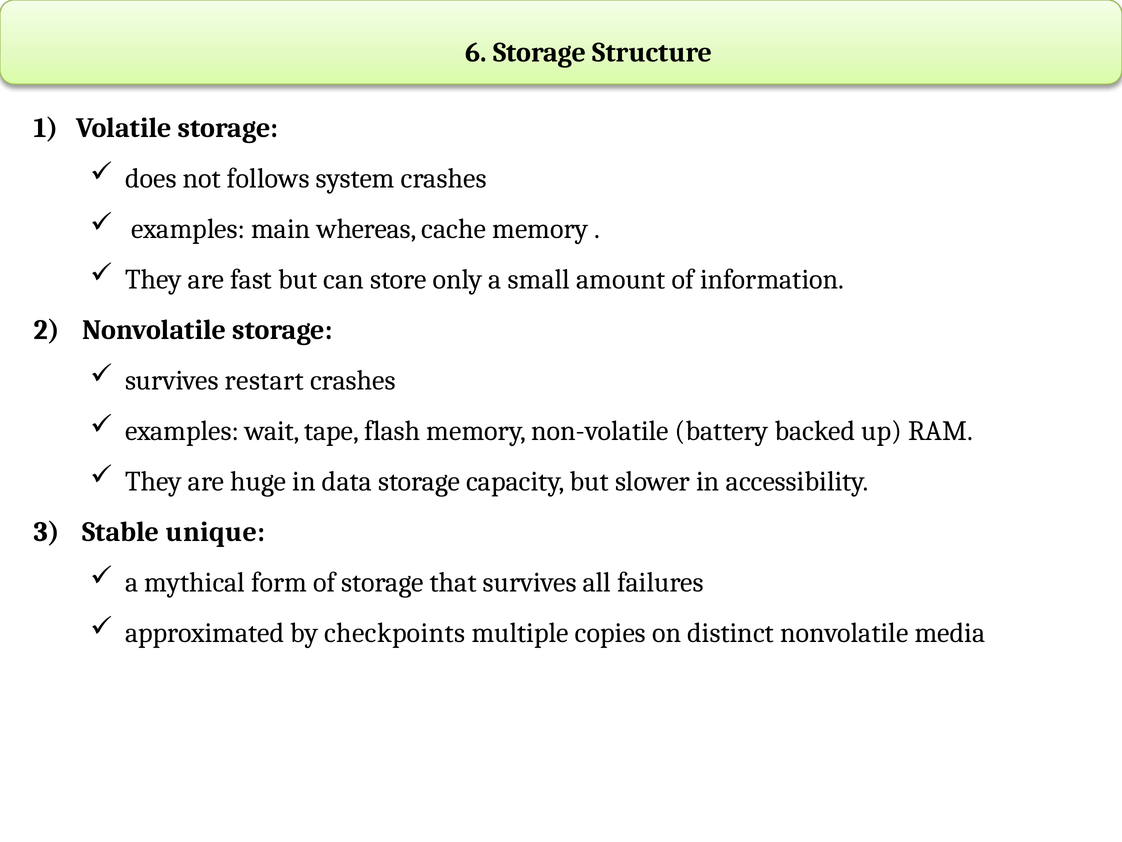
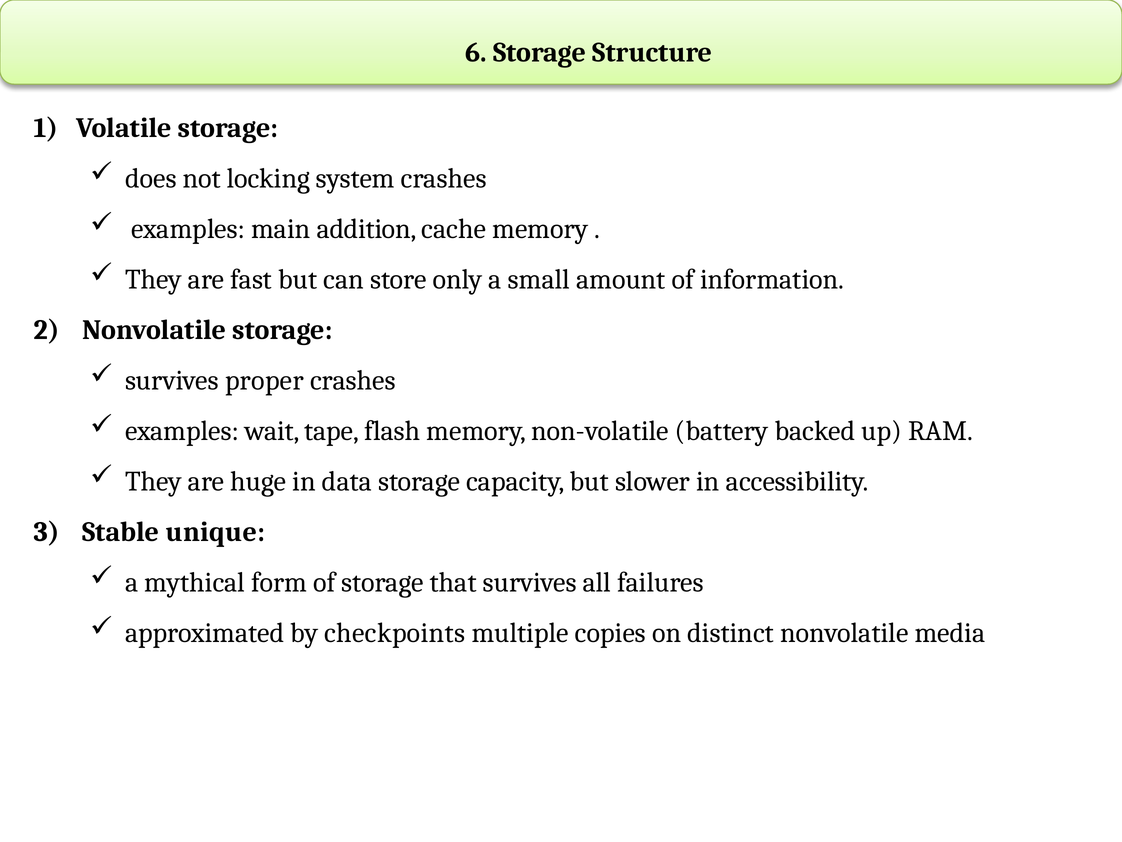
follows: follows -> locking (268, 178)
whereas: whereas -> addition (366, 229)
restart: restart -> proper (264, 380)
